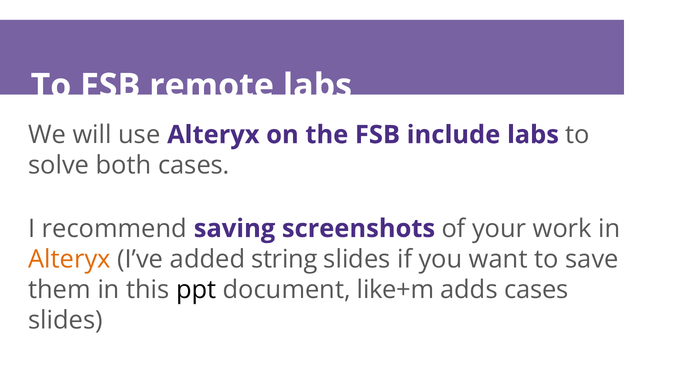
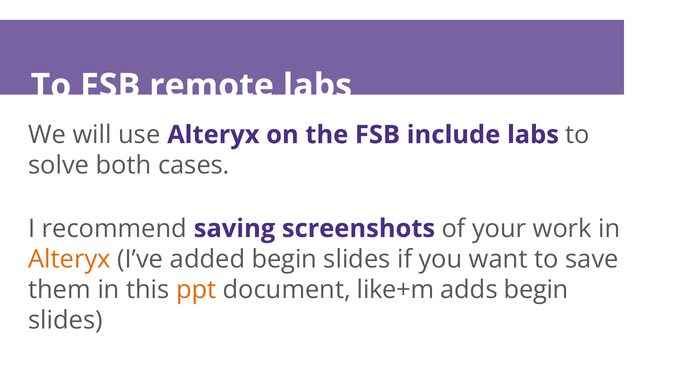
added string: string -> begin (284, 259)
ppt colour: black -> orange (196, 289)
adds cases: cases -> begin (536, 289)
